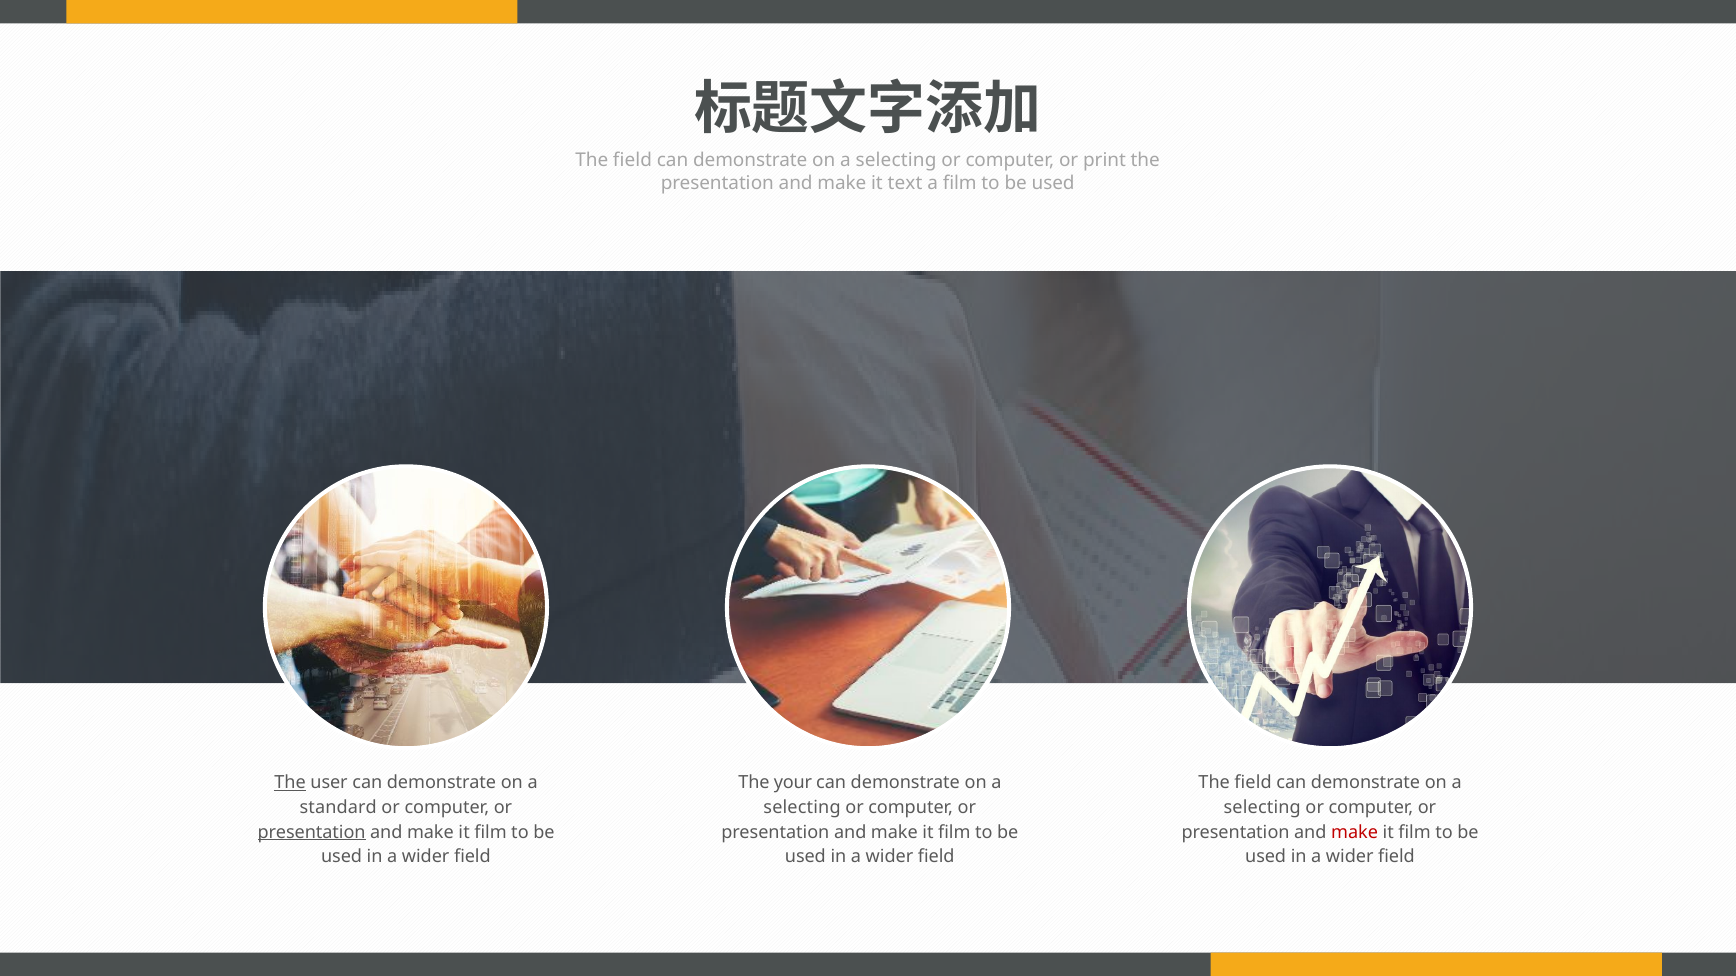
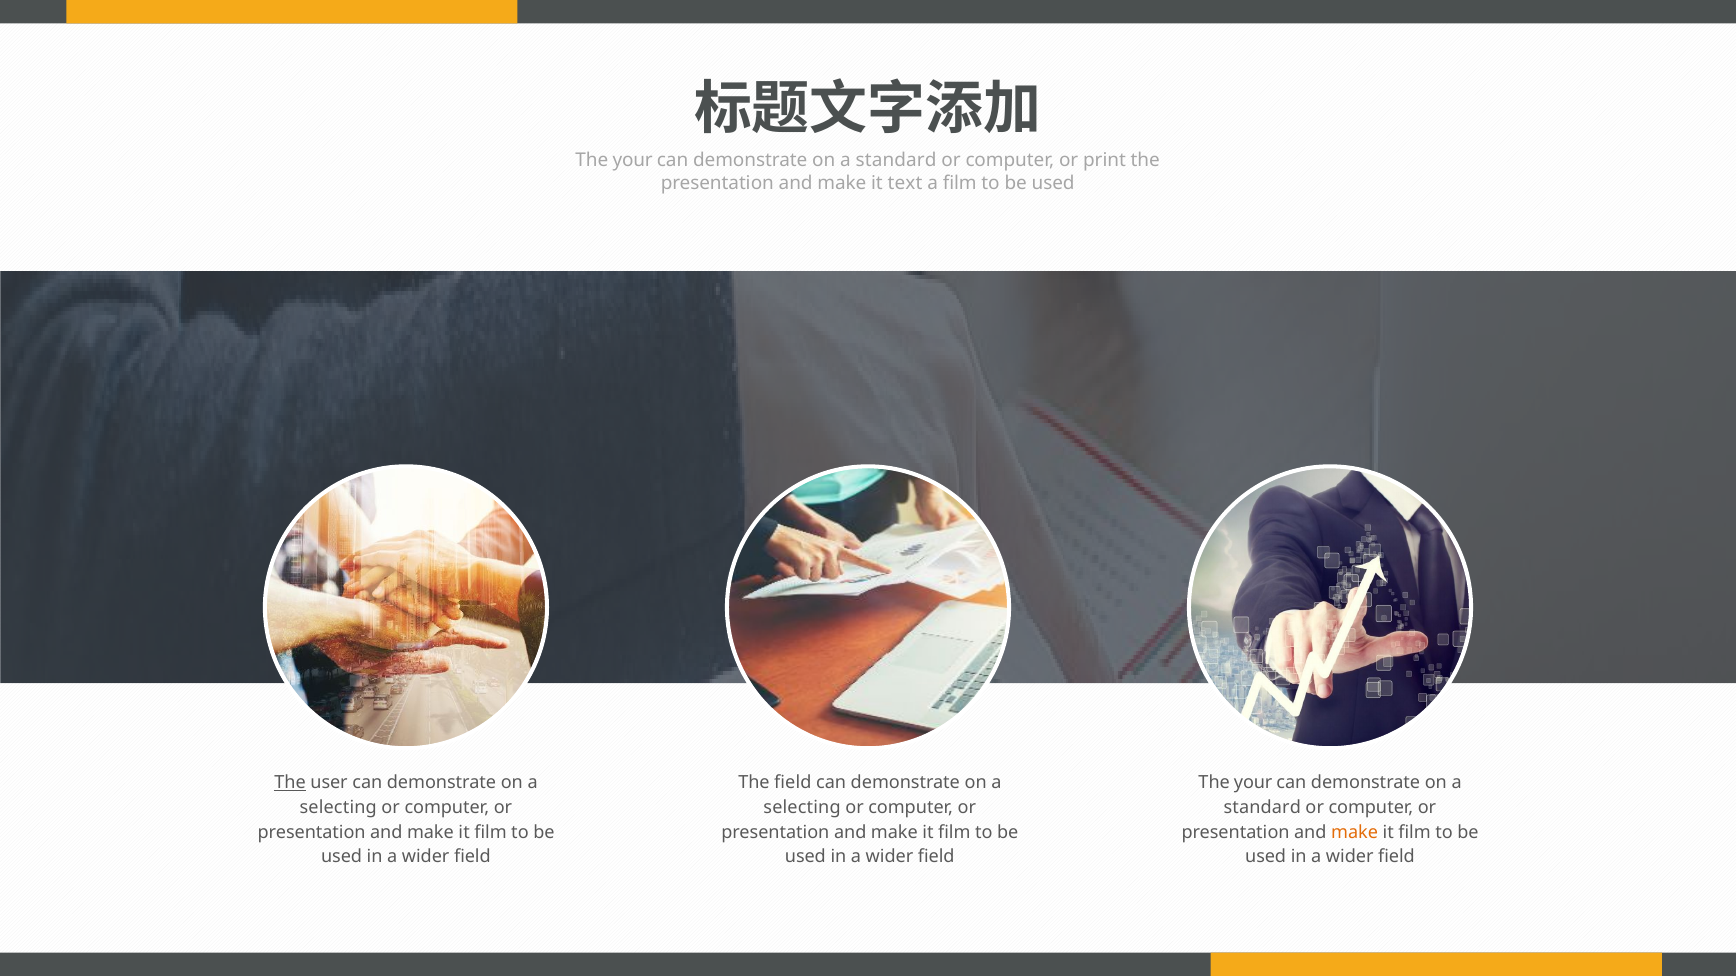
field: field -> your (633, 160)
selecting: selecting -> standard (896, 160)
The your: your -> field (793, 783)
field: field -> your (1253, 783)
standard: standard -> selecting (338, 808)
selecting: selecting -> standard (1262, 808)
presentation underline: present -> none (312, 832)
make colour: red -> orange (1355, 832)
